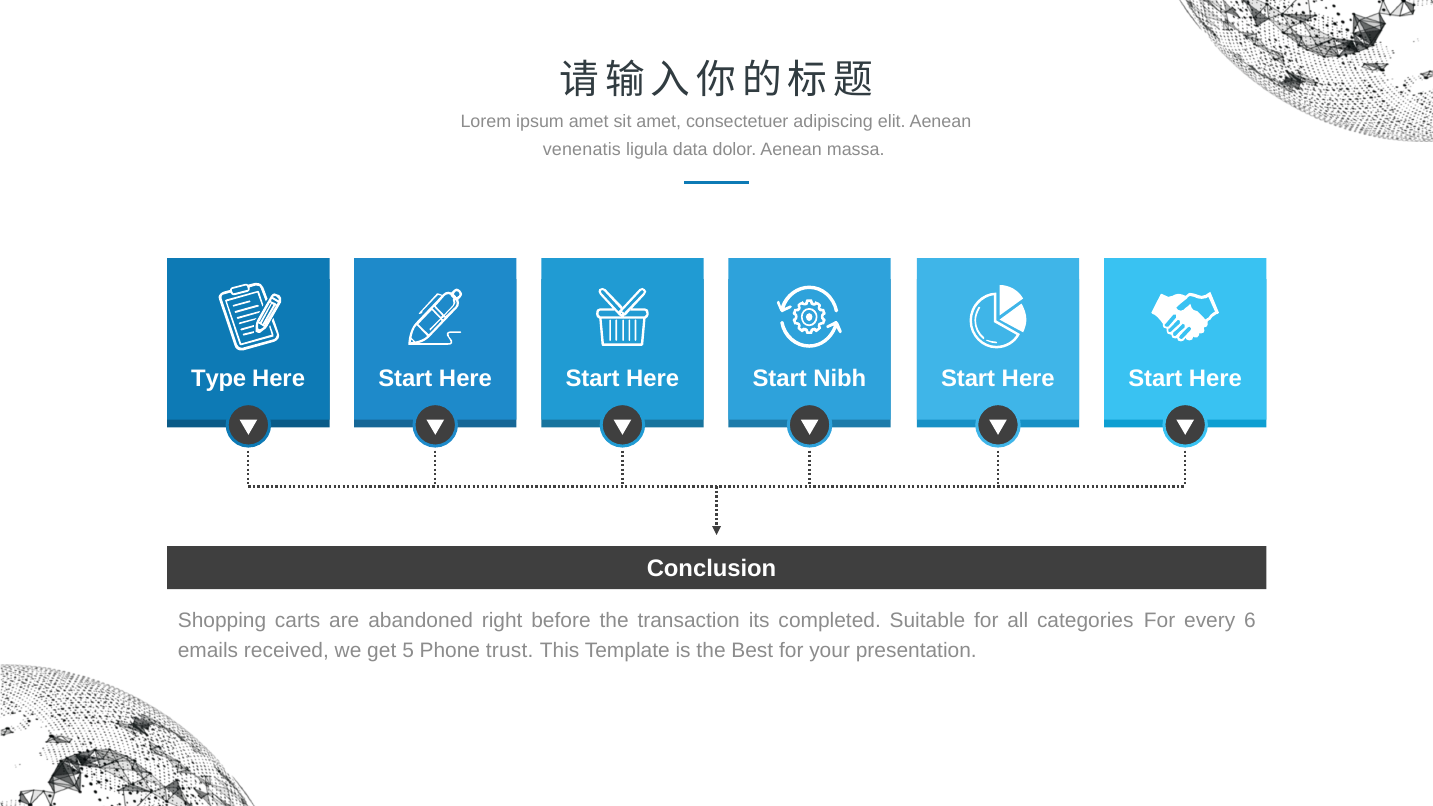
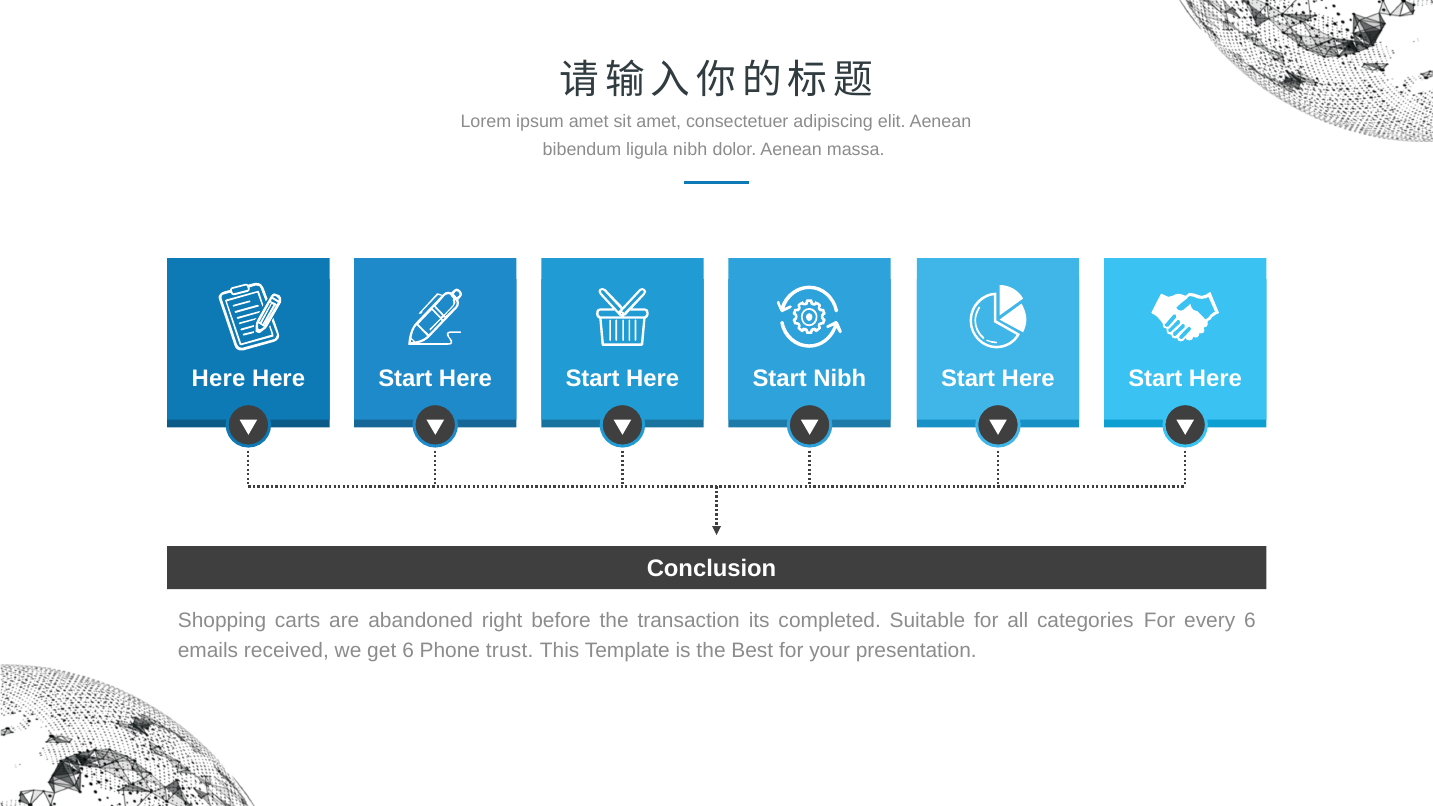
venenatis: venenatis -> bibendum (582, 150)
ligula data: data -> nibh (690, 150)
Type: Type -> Here (218, 379)
get 5: 5 -> 6 (408, 651)
